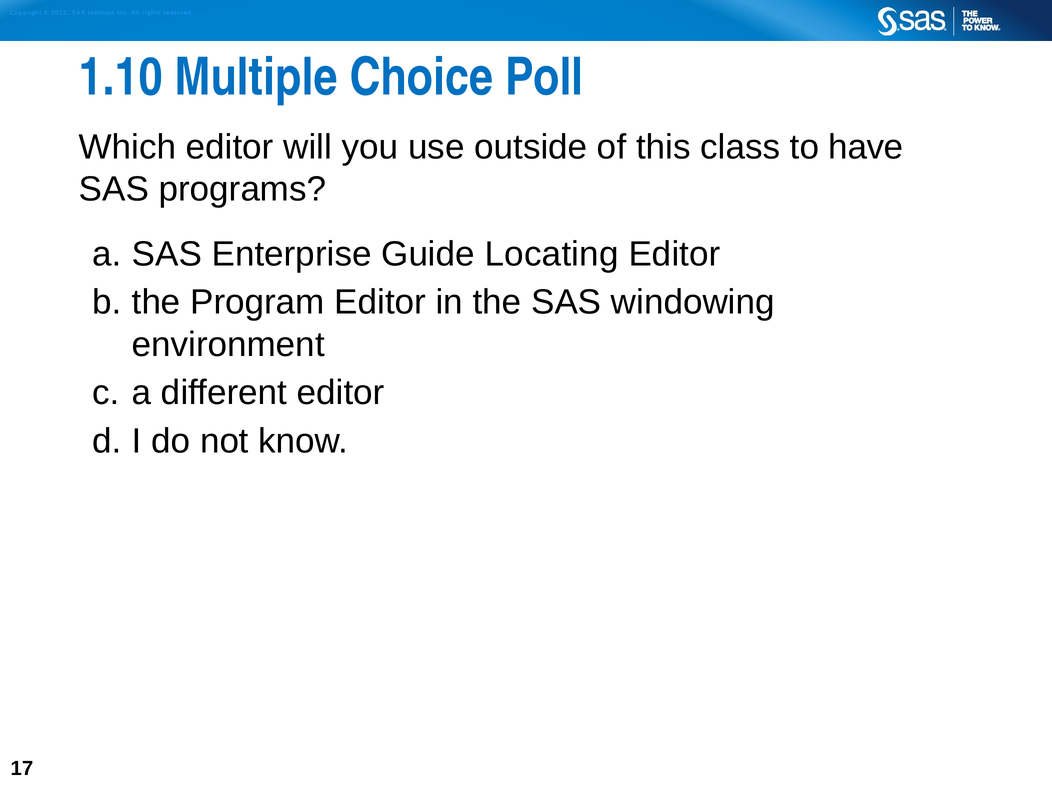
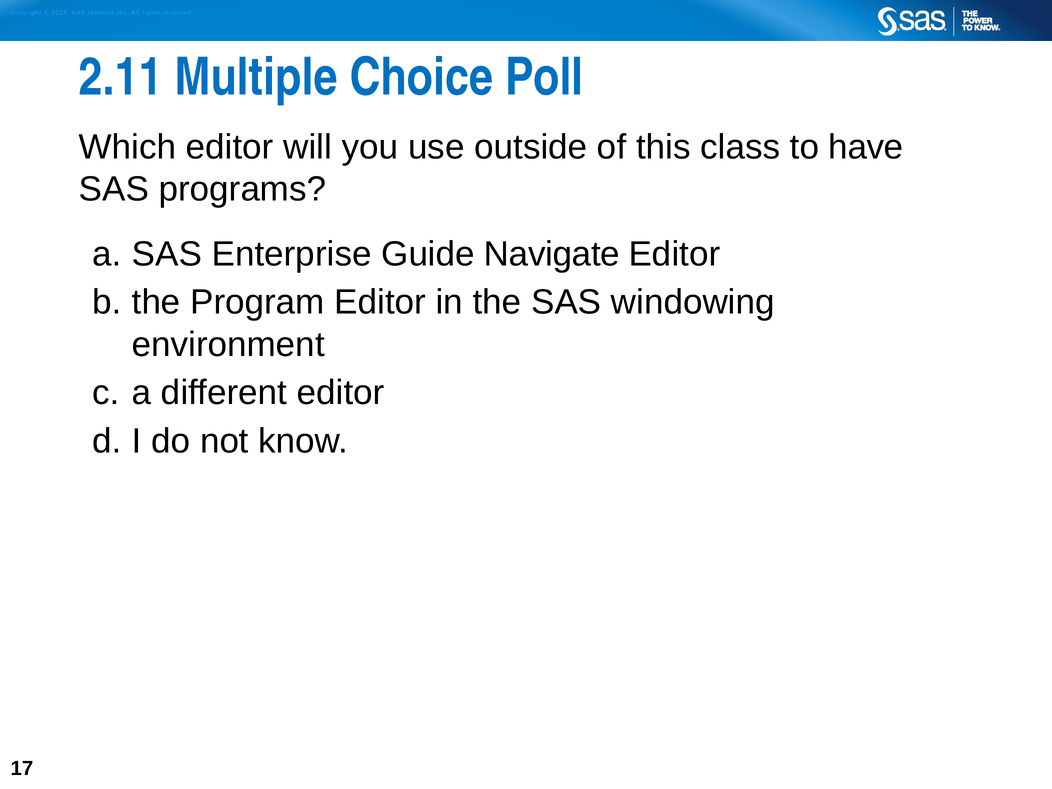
1.10: 1.10 -> 2.11 (121, 77)
Locating: Locating -> Navigate (552, 254)
